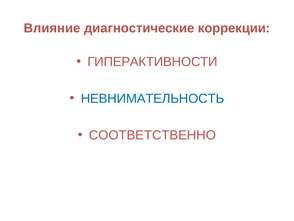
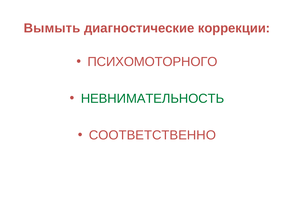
Влияние: Влияние -> Вымыть (52, 28)
ГИПЕРАКТИВНОСТИ: ГИПЕРАКТИВНОСТИ -> ПСИХОМОТОРНОГО (152, 62)
НЕВНИМАТЕЛЬНОСТЬ colour: blue -> green (152, 98)
